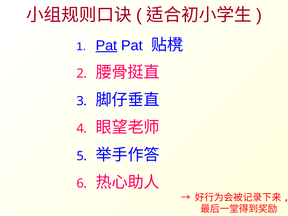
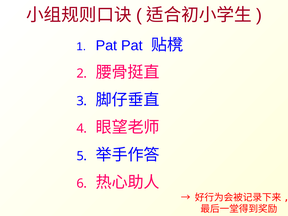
Pat underline: present -> none (106, 46)
